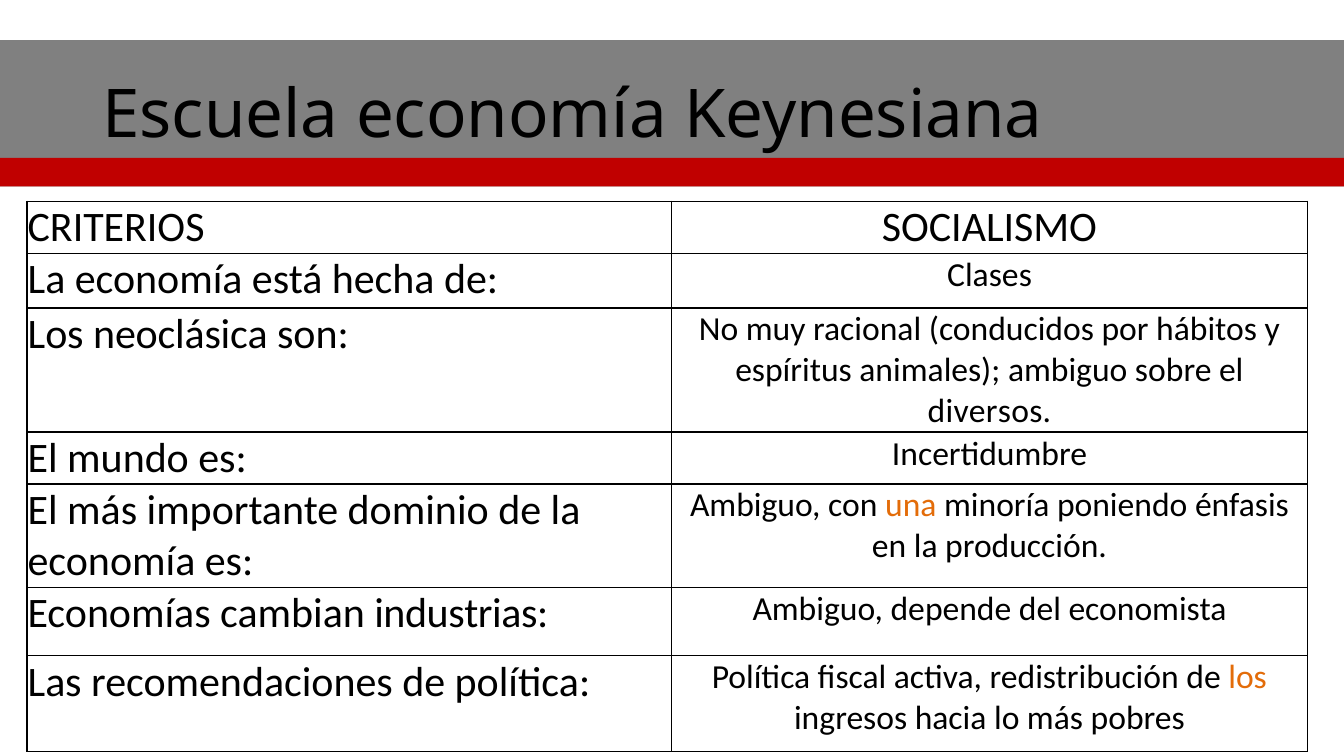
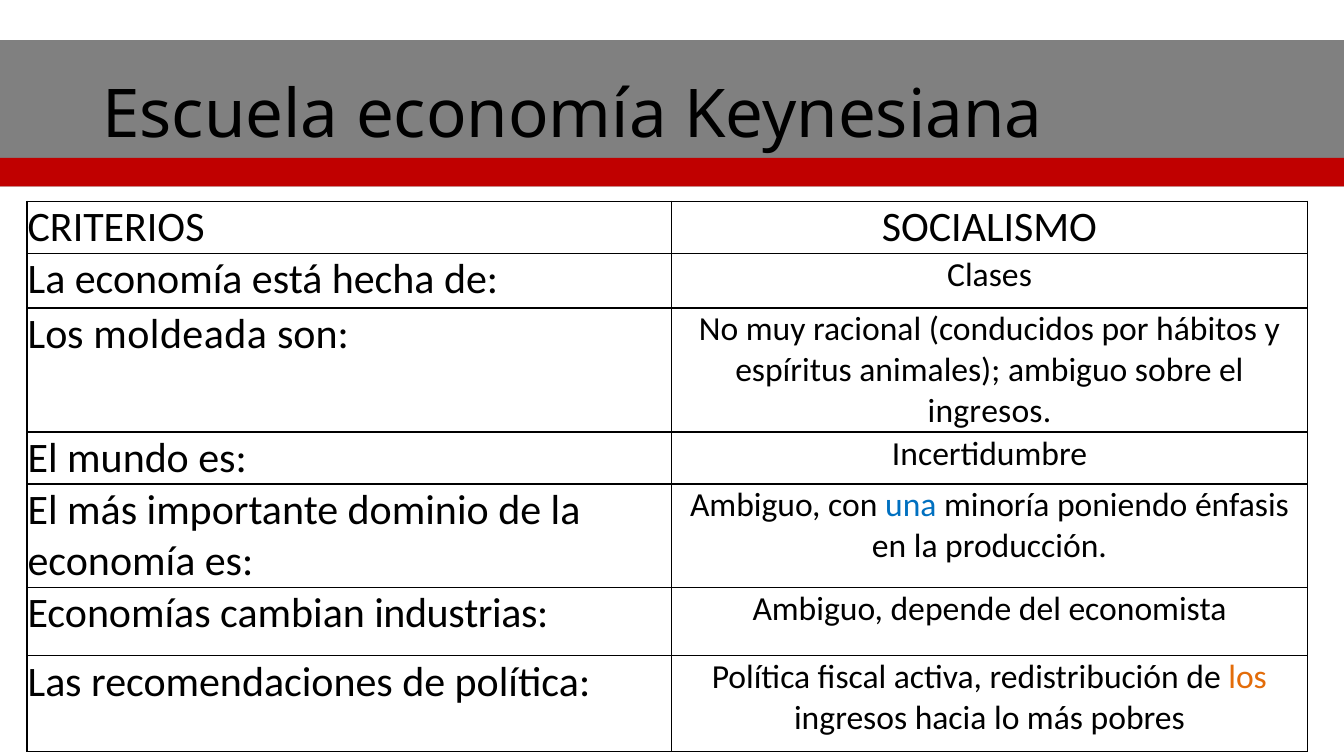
neoclásica: neoclásica -> moldeada (180, 335)
diversos: diversos -> ingresos (989, 412)
una colour: orange -> blue (911, 506)
